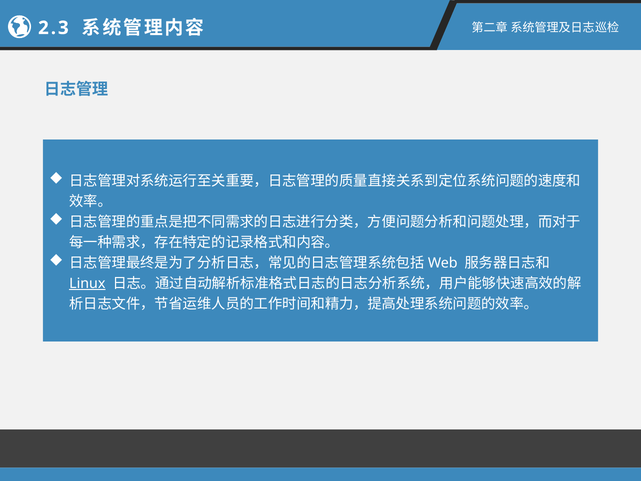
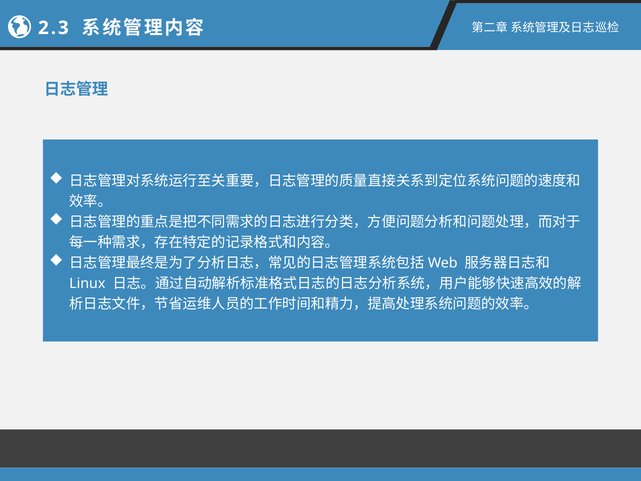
Linux underline: present -> none (87, 283)
